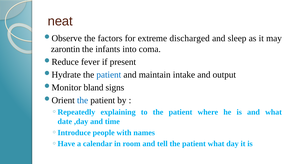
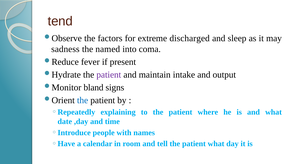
neat: neat -> tend (60, 21)
zarontin: zarontin -> sadness (65, 49)
infants: infants -> named (108, 49)
patient colour: blue -> purple (109, 75)
